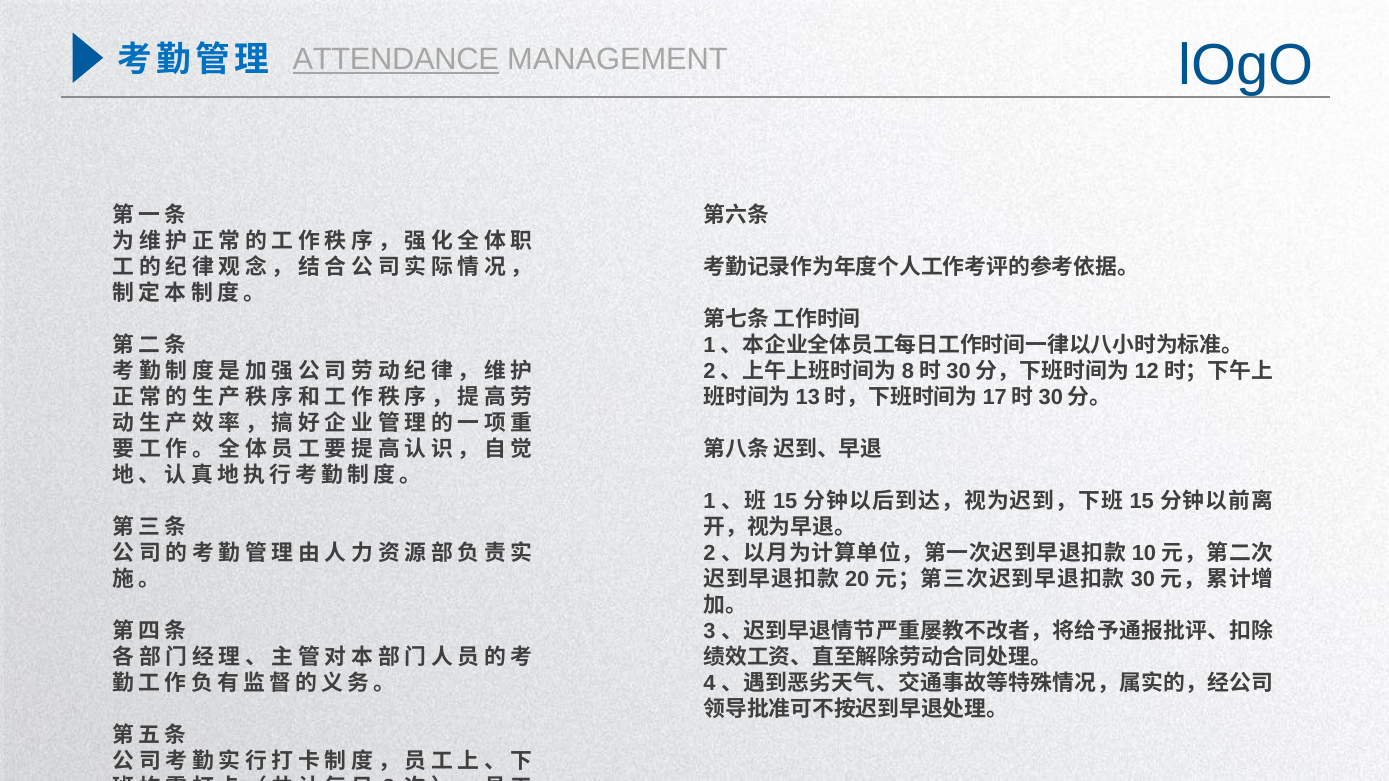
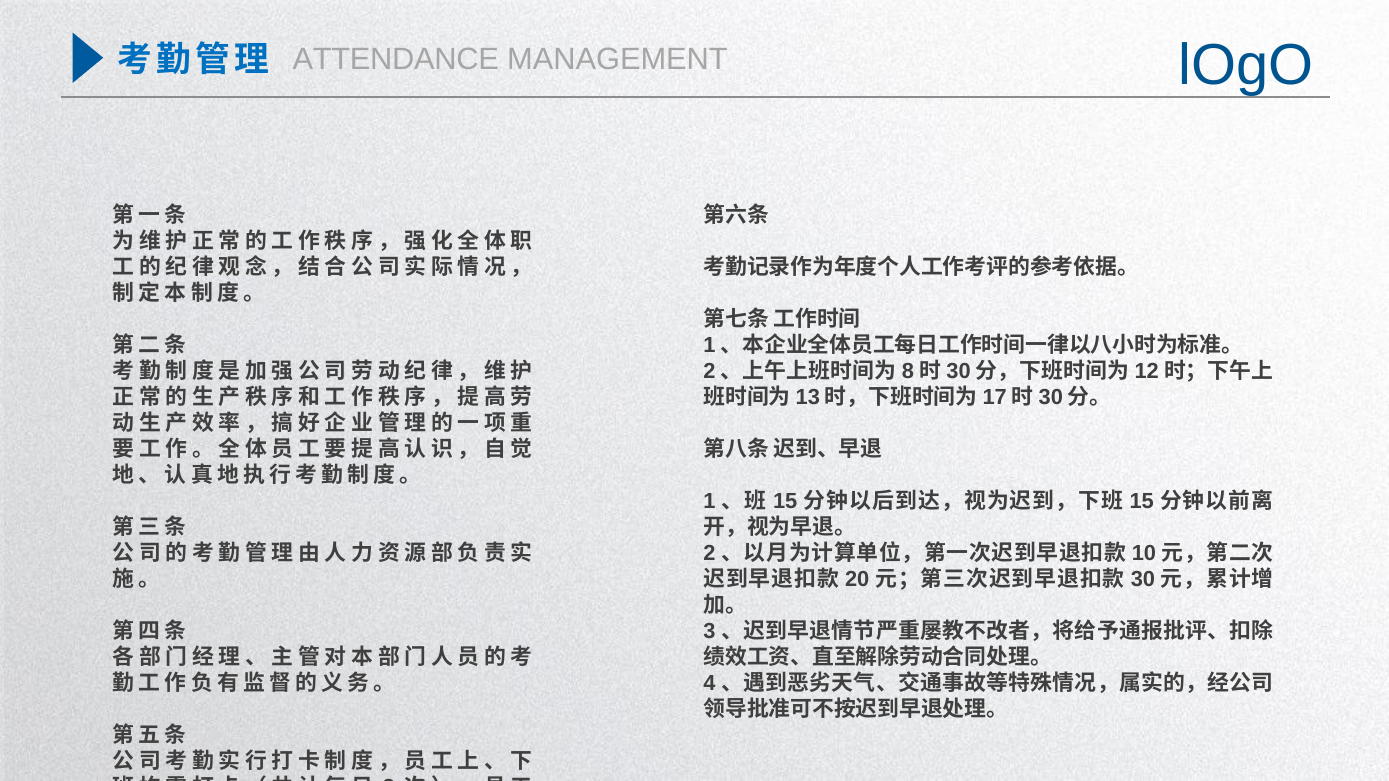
ATTENDANCE underline: present -> none (396, 60)
